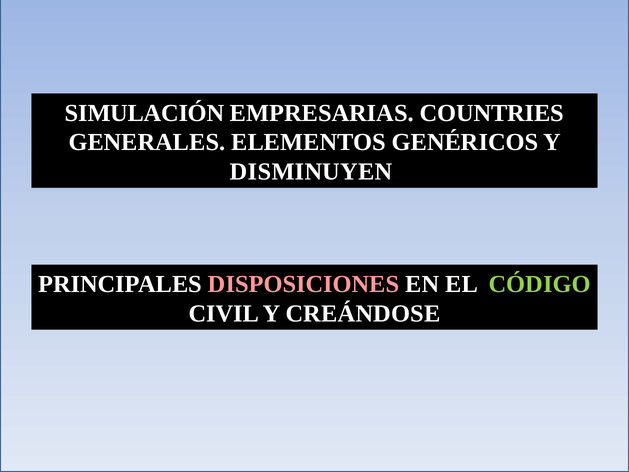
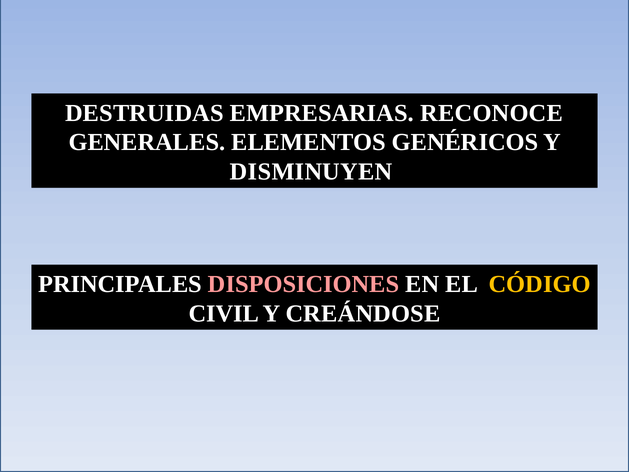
SIMULACIÓN: SIMULACIÓN -> DESTRUIDAS (144, 113)
COUNTRIES: COUNTRIES -> RECONOCE (492, 113)
CÓDIGO colour: light green -> yellow (540, 284)
